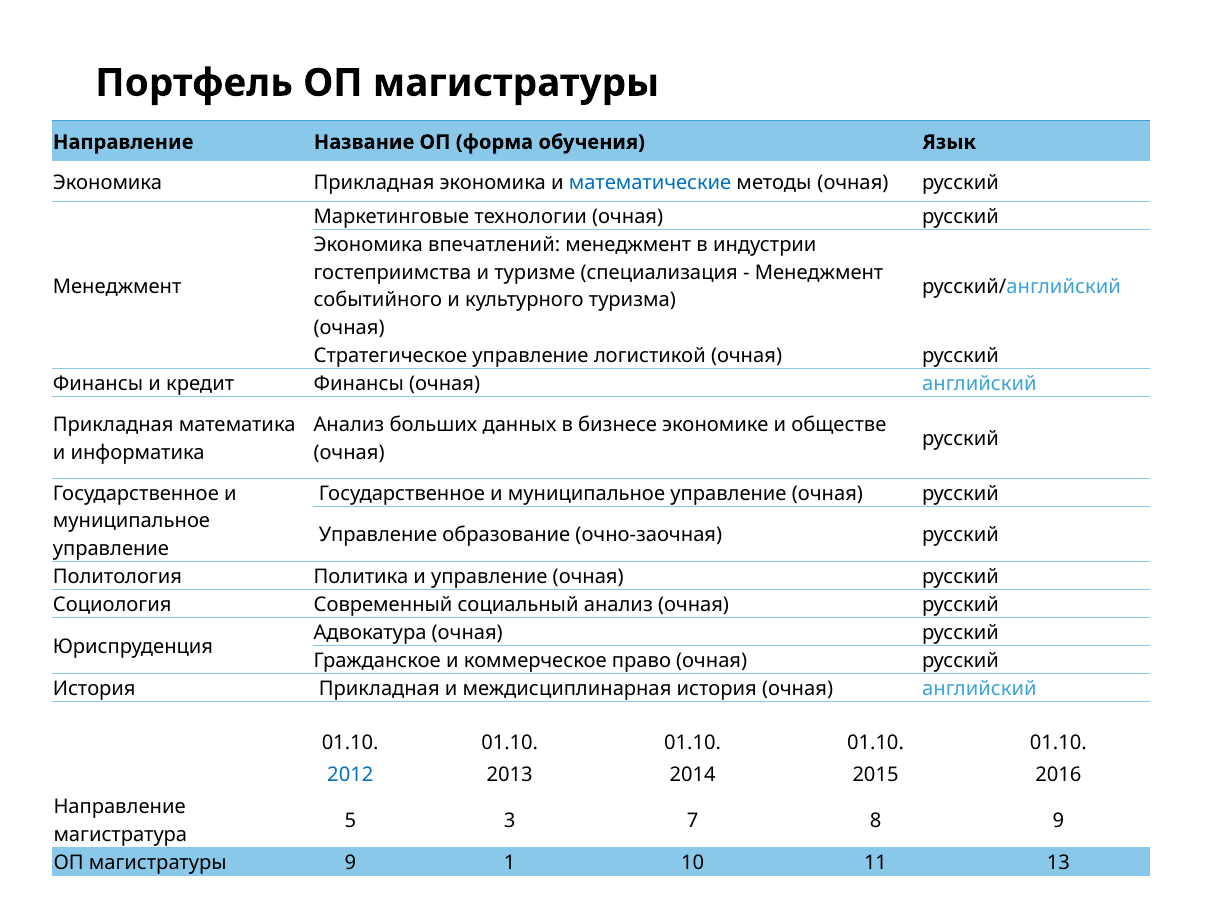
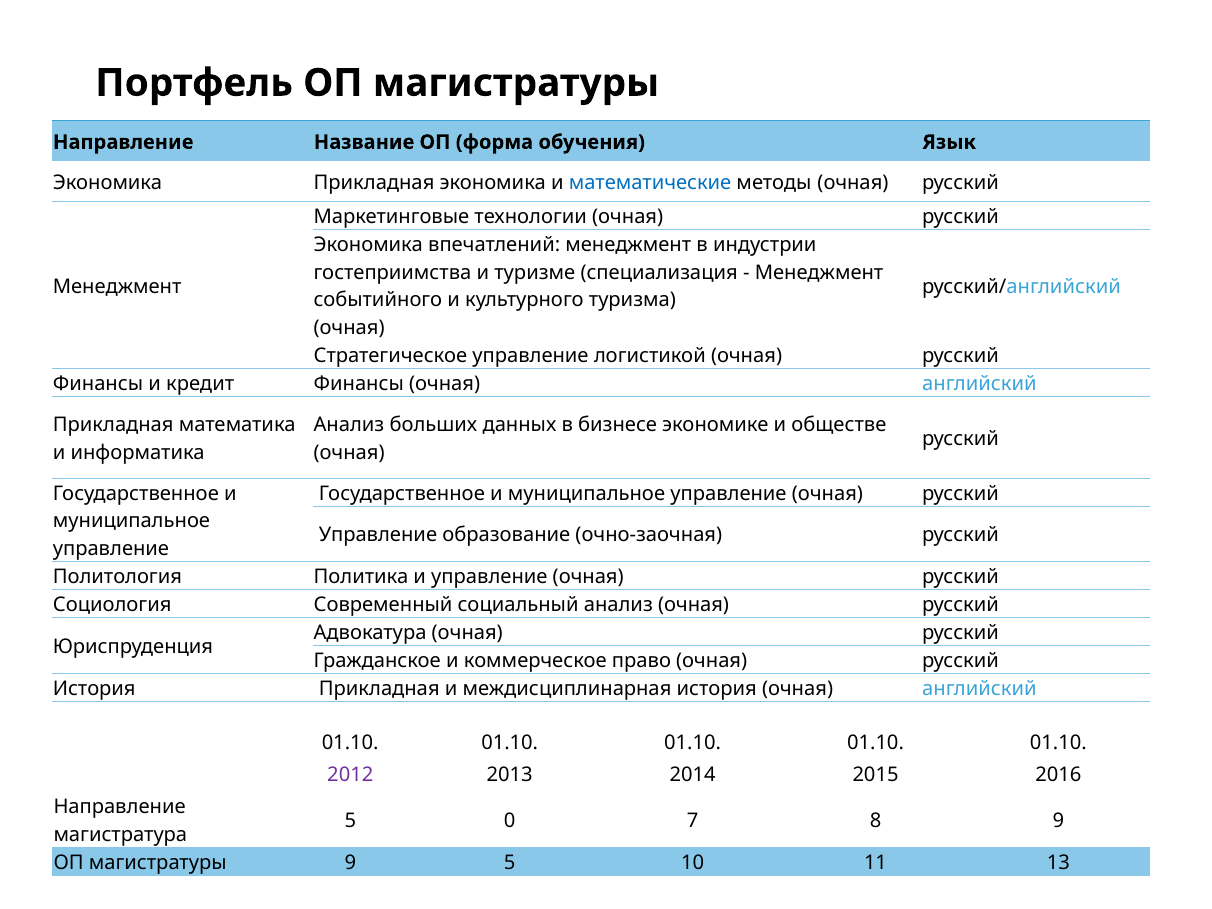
2012 colour: blue -> purple (350, 775)
3: 3 -> 0 (510, 821)
9 1: 1 -> 5 (510, 863)
